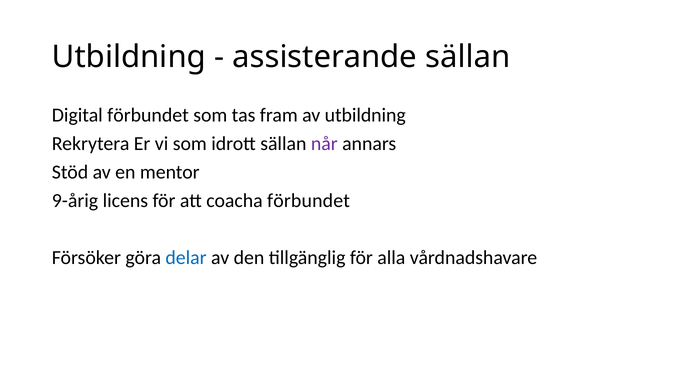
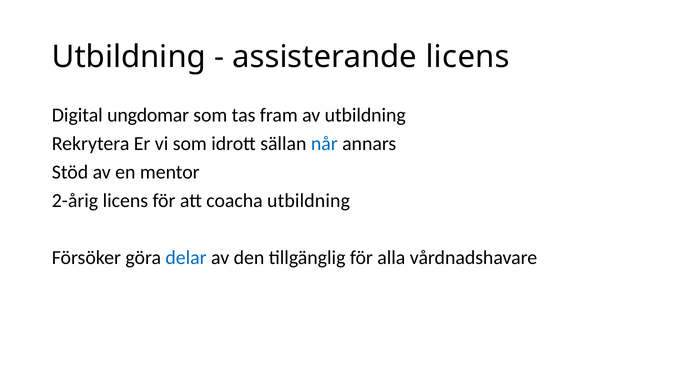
assisterande sällan: sällan -> licens (468, 57)
Digital förbundet: förbundet -> ungdomar (148, 115)
når colour: purple -> blue (324, 143)
9-årig: 9-årig -> 2-årig (75, 200)
coacha förbundet: förbundet -> utbildning (309, 200)
